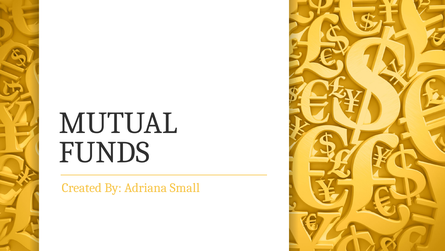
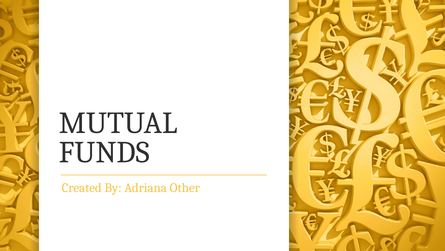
Small: Small -> Other (185, 187)
